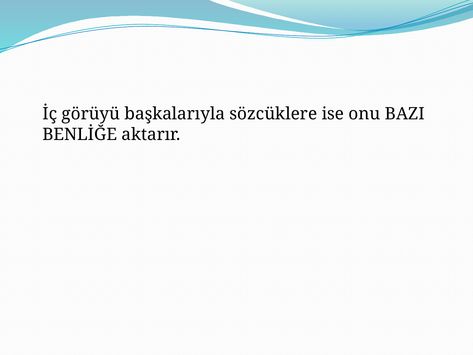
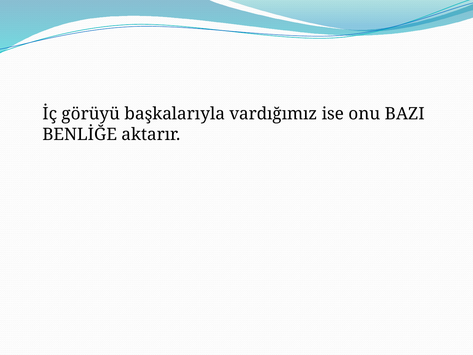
sözcüklere: sözcüklere -> vardığımız (273, 114)
